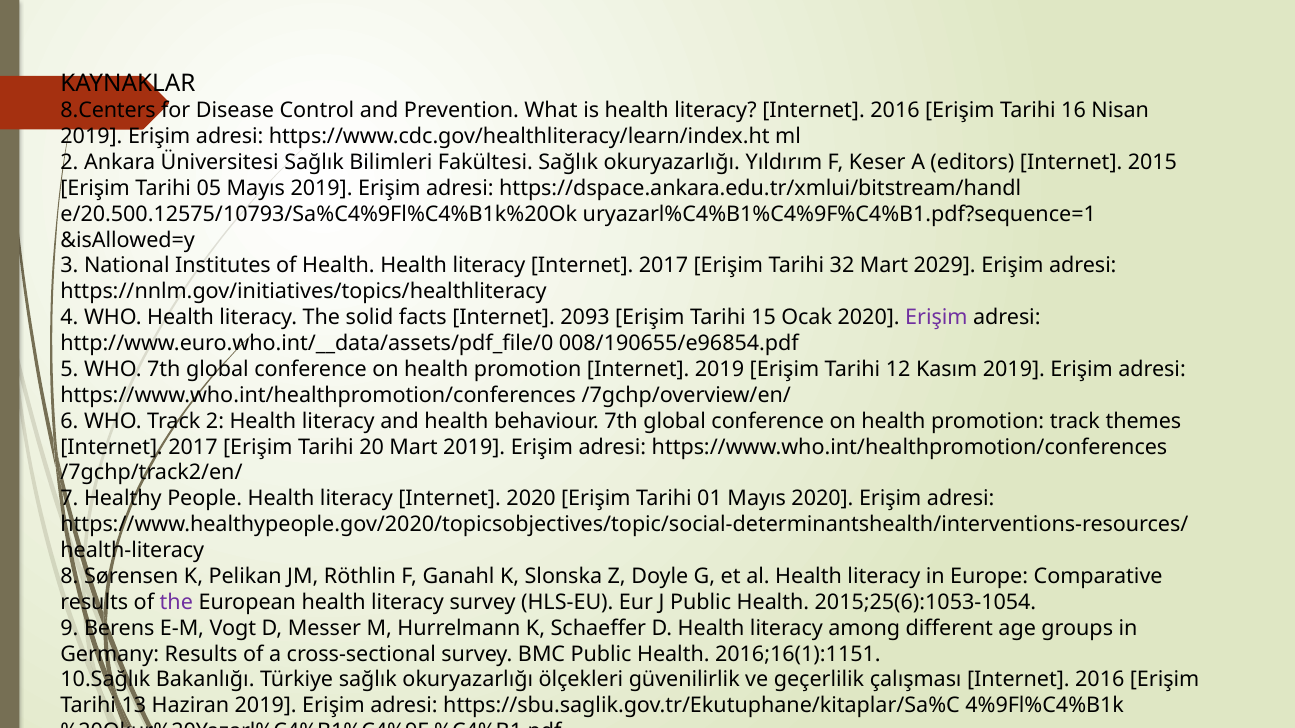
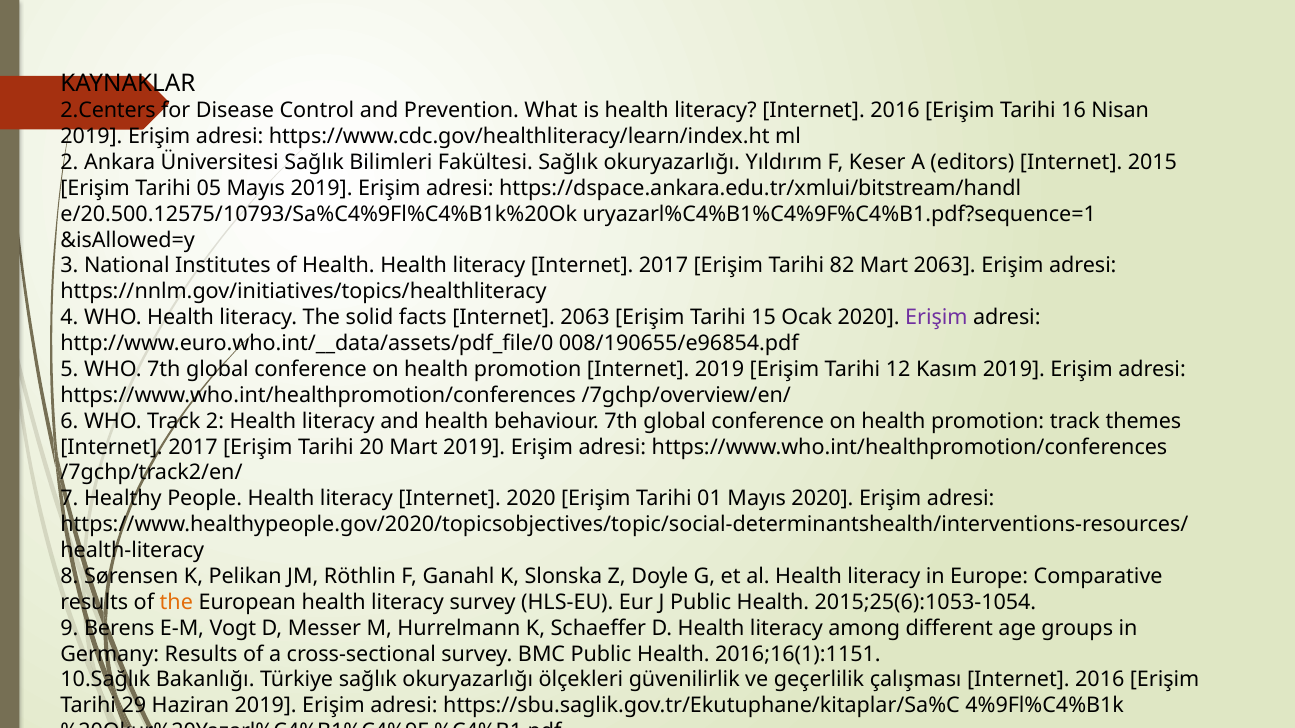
8.Centers: 8.Centers -> 2.Centers (108, 111)
32: 32 -> 82 (842, 266)
Mart 2029: 2029 -> 2063 (945, 266)
Internet 2093: 2093 -> 2063 (585, 318)
the colour: purple -> orange (176, 603)
13: 13 -> 29 (134, 706)
